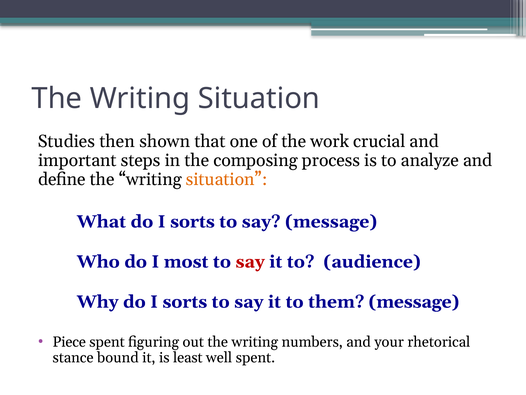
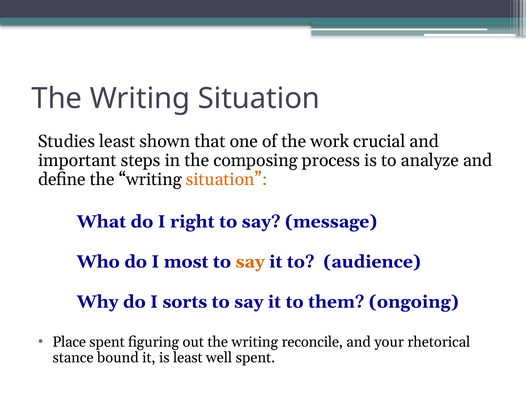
Studies then: then -> least (117, 141)
What do I sorts: sorts -> right (192, 221)
say colour: red -> orange (250, 261)
them message: message -> ongoing (414, 301)
Piece: Piece -> Place (69, 342)
numbers: numbers -> reconcile (312, 342)
